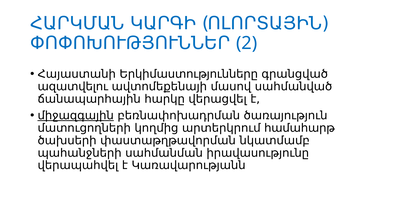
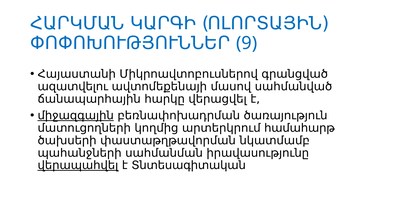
2: 2 -> 9 (247, 43)
Երկիմաստությունները: Երկիմաստությունները -> Միկրոավտոբուսներով (189, 74)
վերապահվել underline: none -> present (78, 165)
Կառավարությանն: Կառավարությանն -> Տնտեսագիտական (189, 165)
